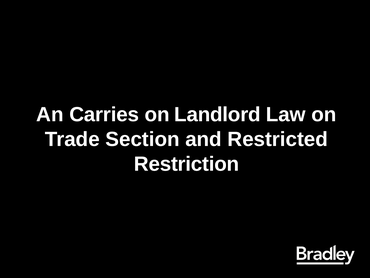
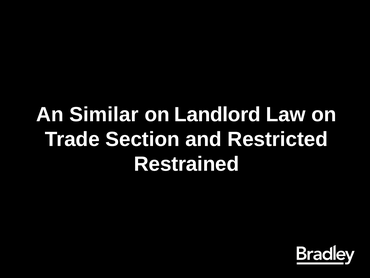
Carries: Carries -> Similar (104, 114)
Restriction: Restriction -> Restrained (187, 164)
